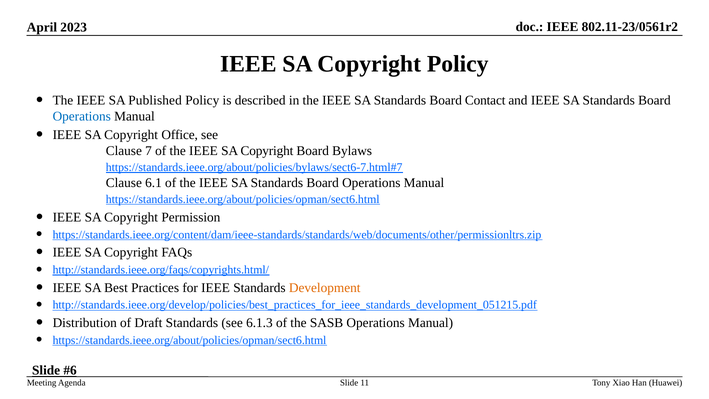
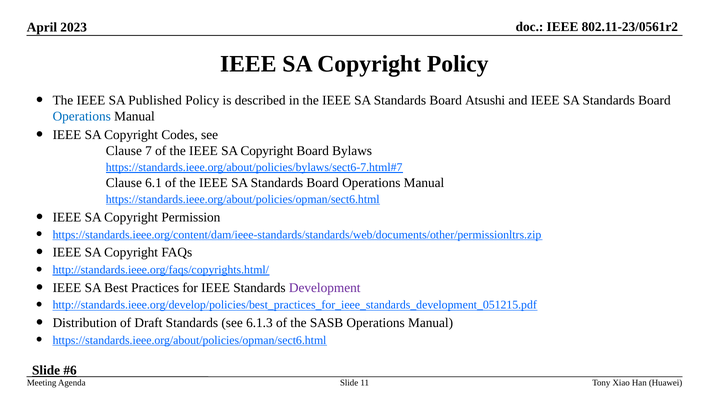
Contact: Contact -> Atsushi (485, 100)
Office: Office -> Codes (180, 135)
Development colour: orange -> purple (325, 287)
